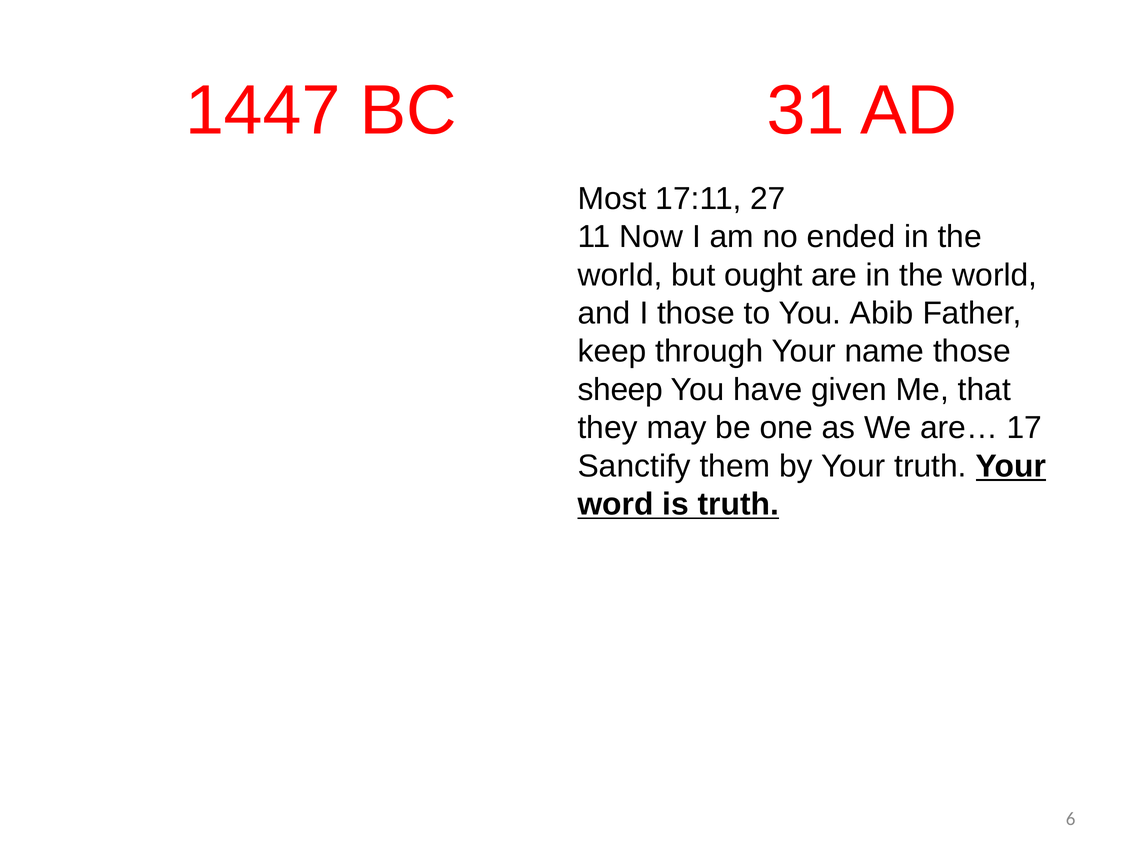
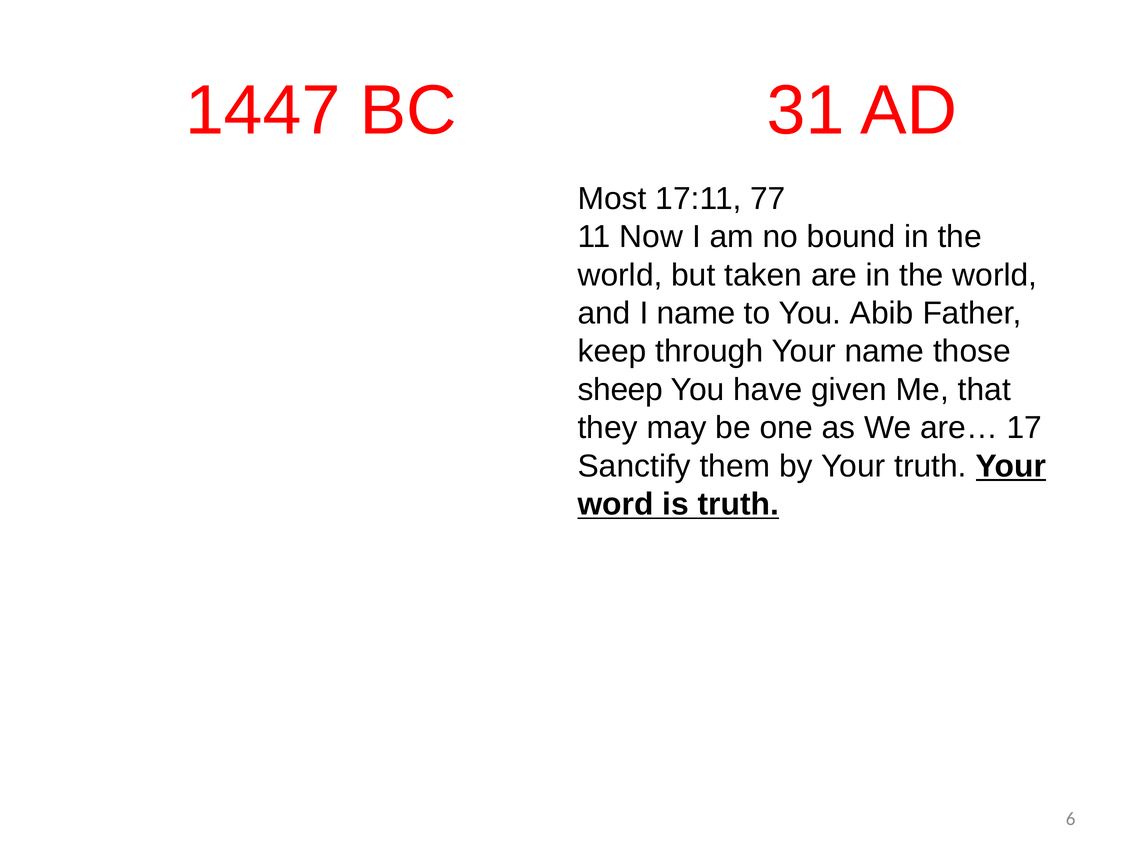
27: 27 -> 77 (768, 199)
ended: ended -> bound (851, 237)
ought: ought -> taken (763, 275)
I those: those -> name (696, 313)
